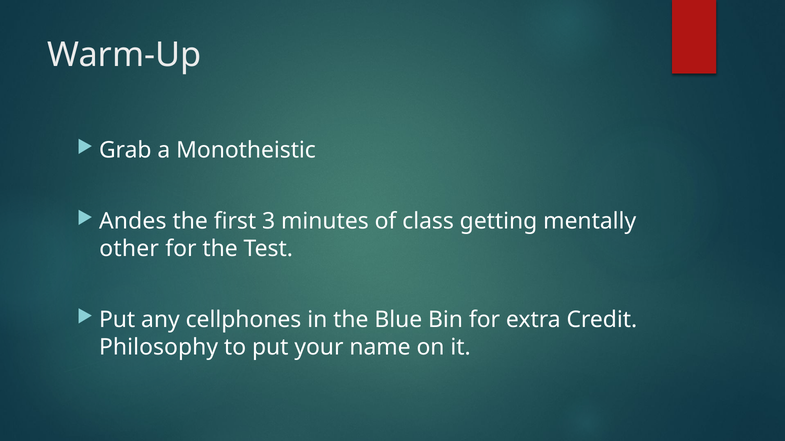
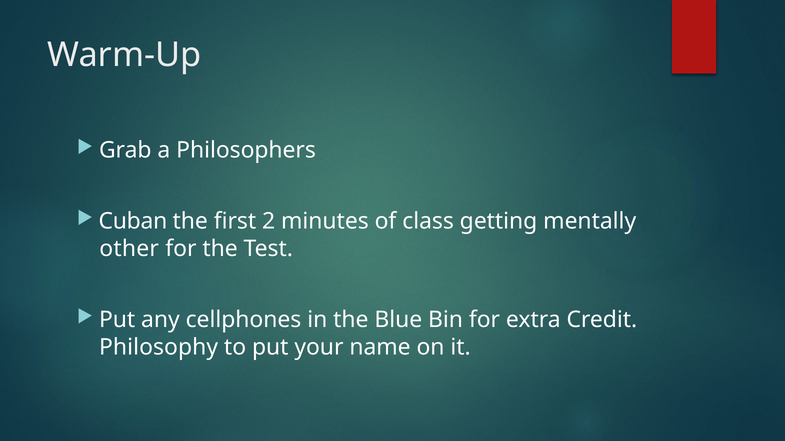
Monotheistic: Monotheistic -> Philosophers (246, 150)
Andes: Andes -> Cuban (133, 222)
3: 3 -> 2 (269, 222)
